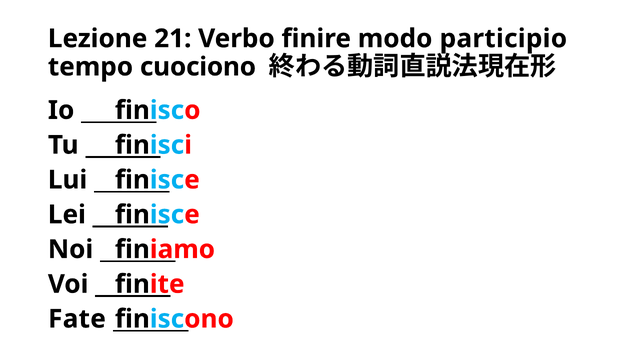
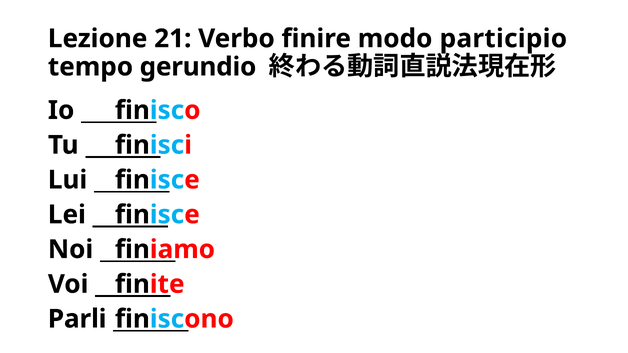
cuociono: cuociono -> gerundio (198, 67)
Fate: Fate -> Parli (77, 319)
